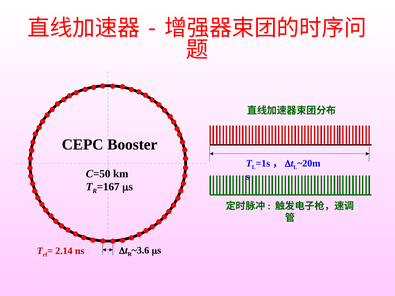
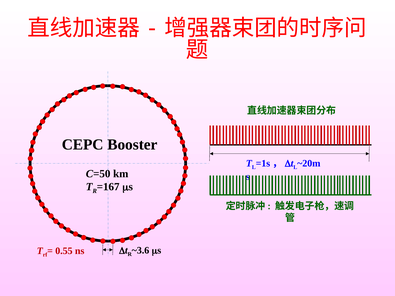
2.14: 2.14 -> 0.55 (64, 251)
